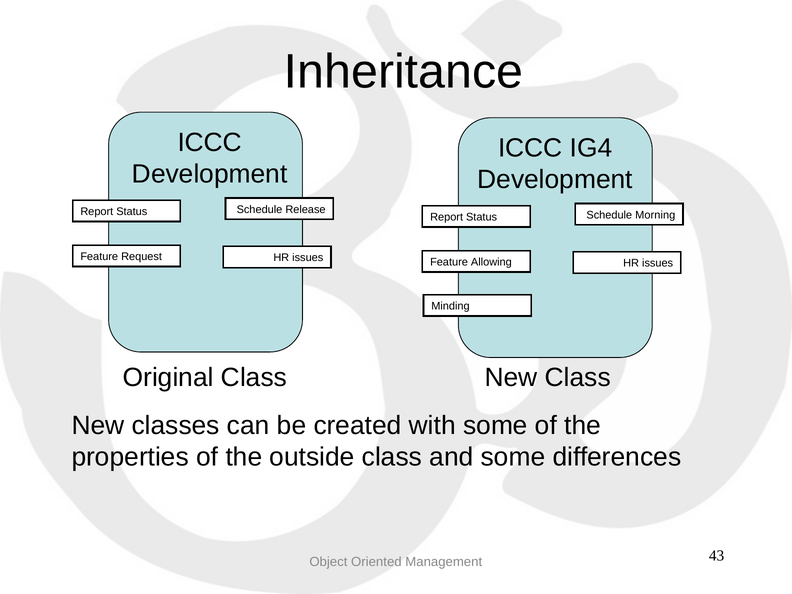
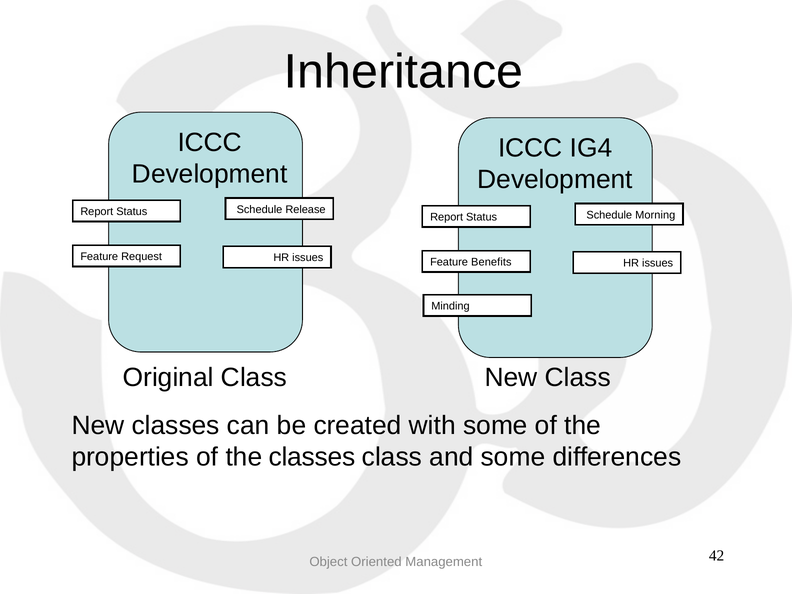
Allowing: Allowing -> Benefits (491, 262)
the outside: outside -> classes (312, 457)
43: 43 -> 42 (717, 556)
